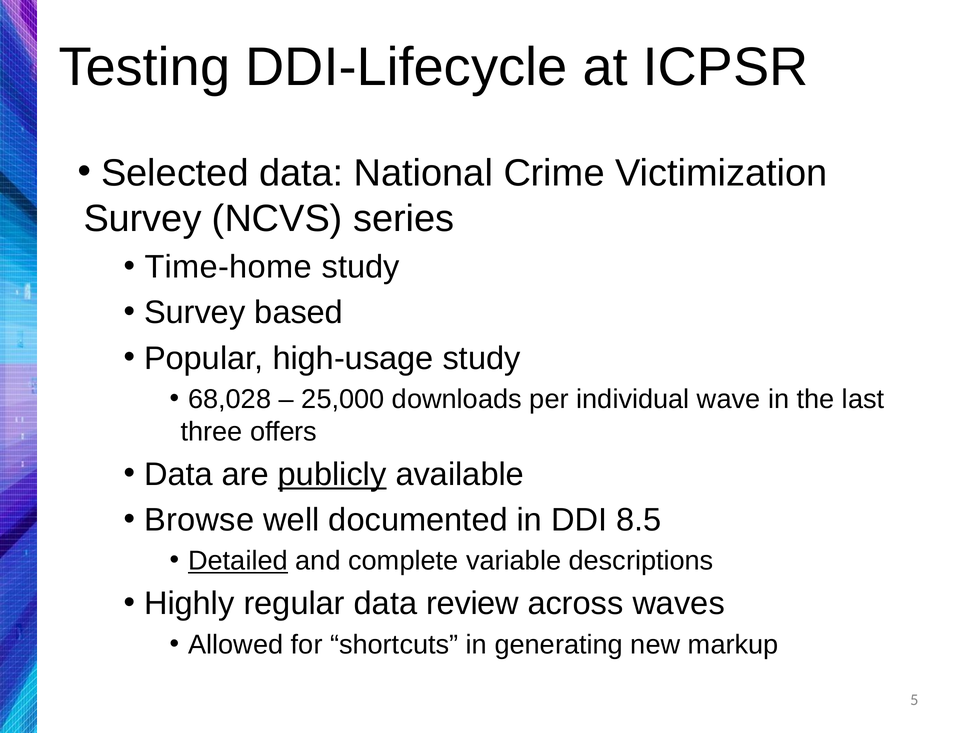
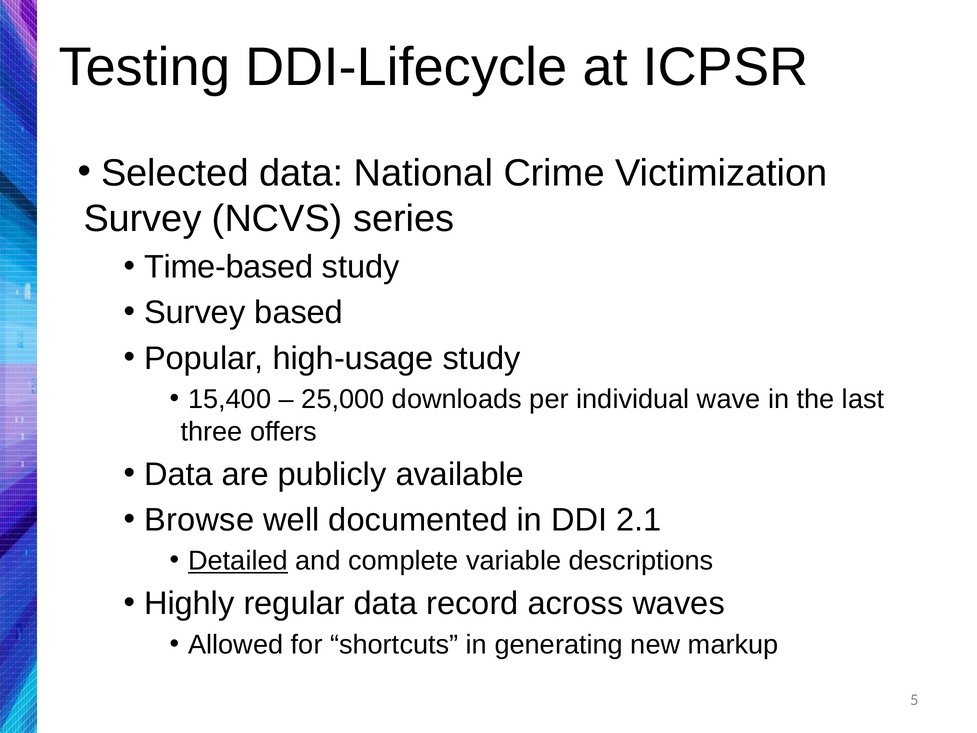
Time-home: Time-home -> Time-based (229, 267)
68,028: 68,028 -> 15,400 (230, 399)
publicly underline: present -> none (332, 474)
8.5: 8.5 -> 2.1 (639, 520)
review: review -> record (472, 603)
